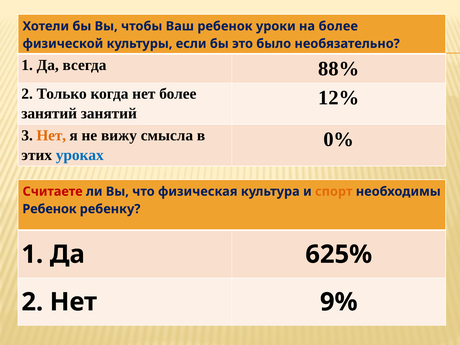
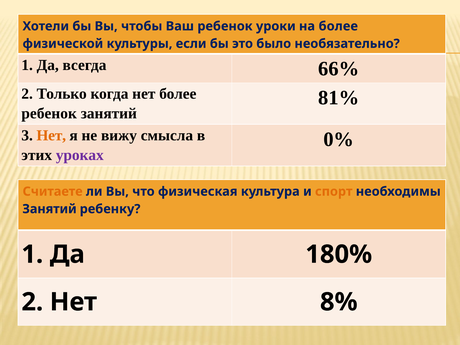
88%: 88% -> 66% (339, 69)
12%: 12% -> 81% (339, 98)
занятий: занятий -> ребенок (49, 113)
уроках colour: blue -> purple (80, 155)
Считаете colour: red -> orange (53, 191)
Ребенок: Ребенок -> Занятий (50, 209)
625%: 625% -> 180% (339, 254)
9%: 9% -> 8% (339, 302)
